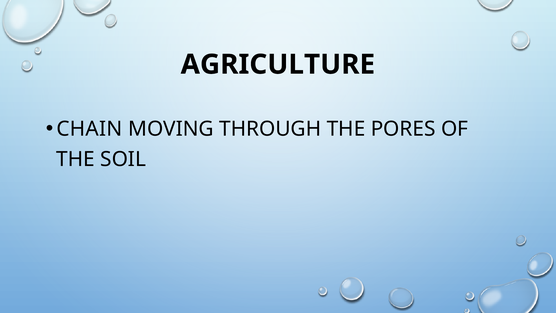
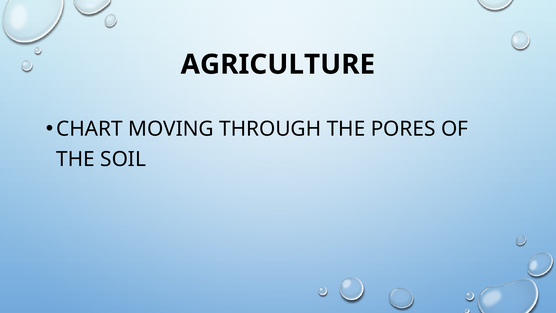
CHAIN: CHAIN -> CHART (90, 129)
